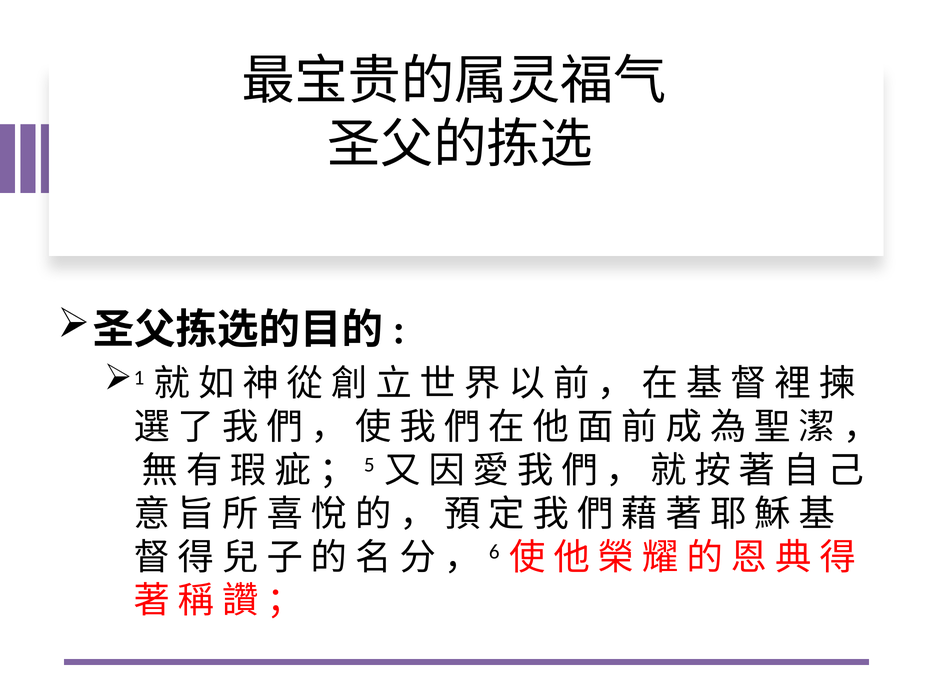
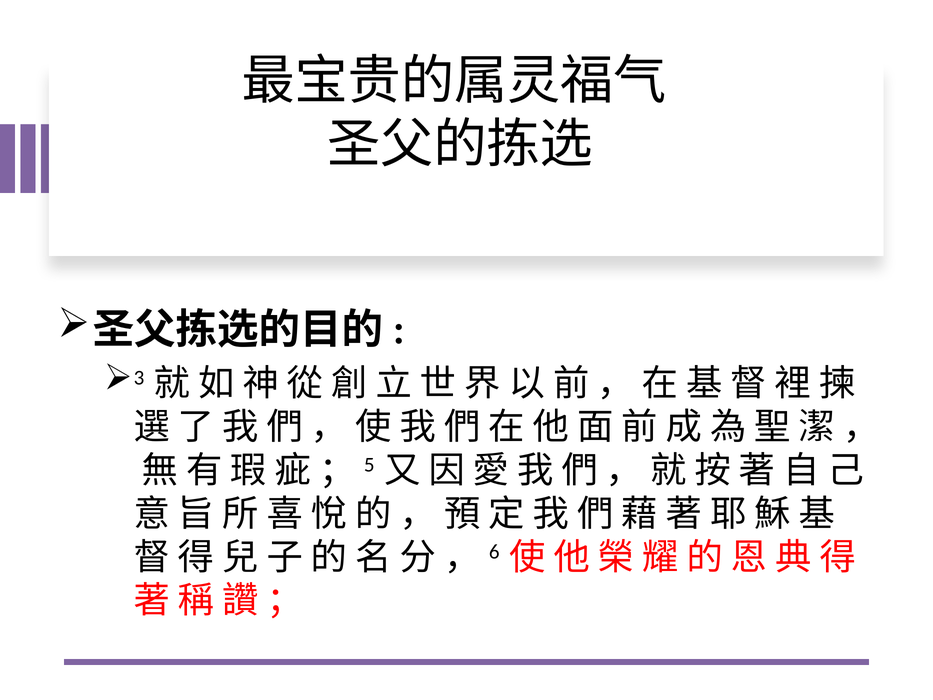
1: 1 -> 3 (139, 378)
